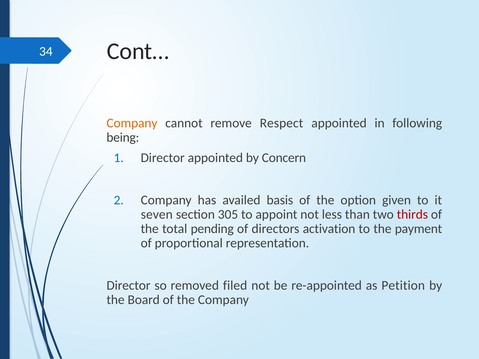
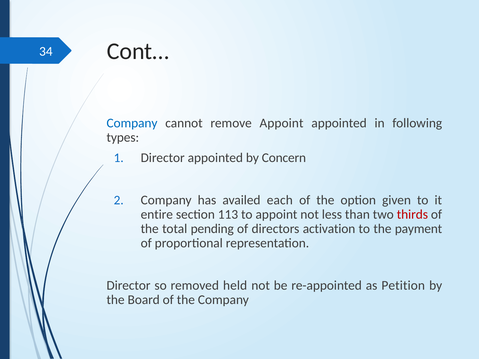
Company colour: orange -> blue (132, 123)
remove Respect: Respect -> Appoint (282, 123)
being: being -> types (123, 137)
basis: basis -> each (280, 200)
seven: seven -> entire (157, 214)
305: 305 -> 113 (228, 214)
filed: filed -> held (235, 286)
